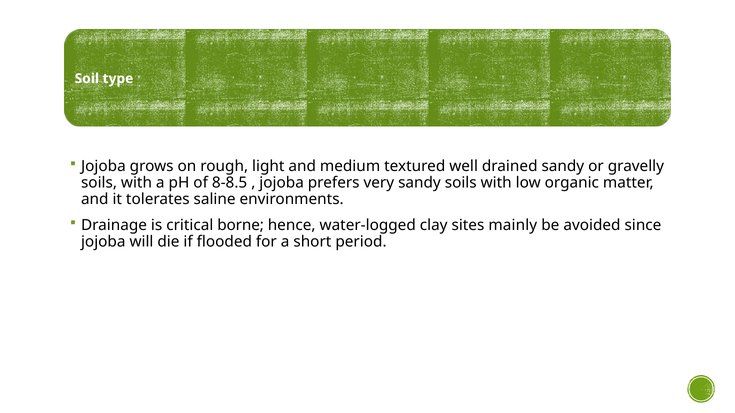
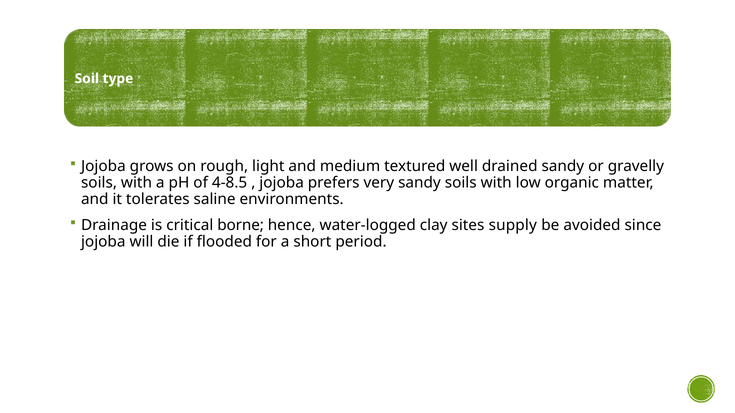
8-8.5: 8-8.5 -> 4-8.5 (230, 183)
mainly: mainly -> supply (513, 225)
